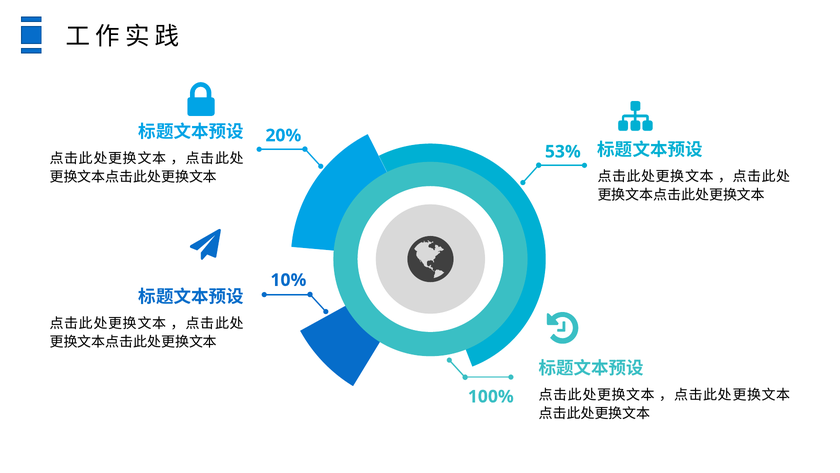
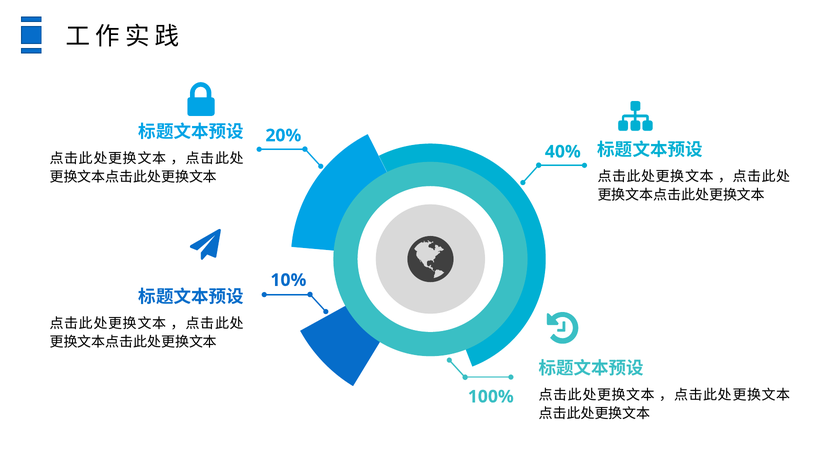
53%: 53% -> 40% (563, 152)
